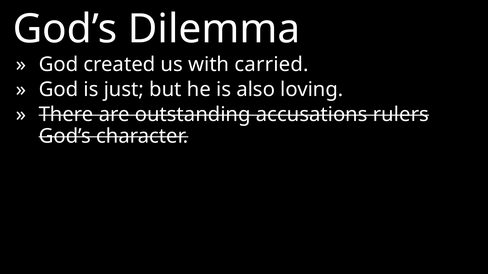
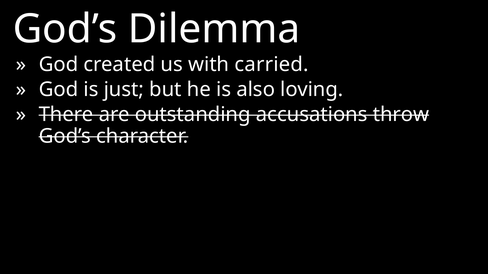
rulers: rulers -> throw (401, 115)
